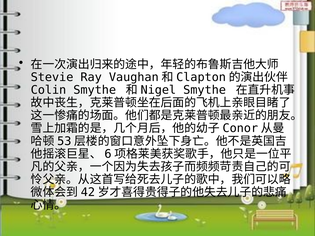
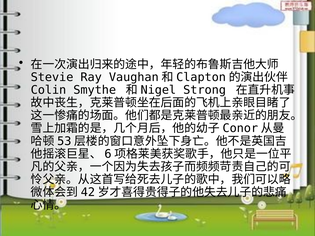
Smythe: Smythe -> Strong (205, 90)
